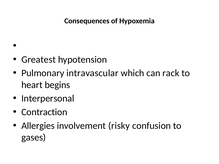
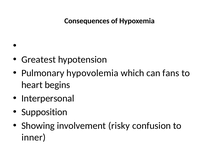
intravascular: intravascular -> hypovolemia (92, 73)
rack: rack -> fans (171, 73)
Contraction: Contraction -> Supposition (44, 112)
Allergies: Allergies -> Showing (38, 126)
gases: gases -> inner (34, 138)
